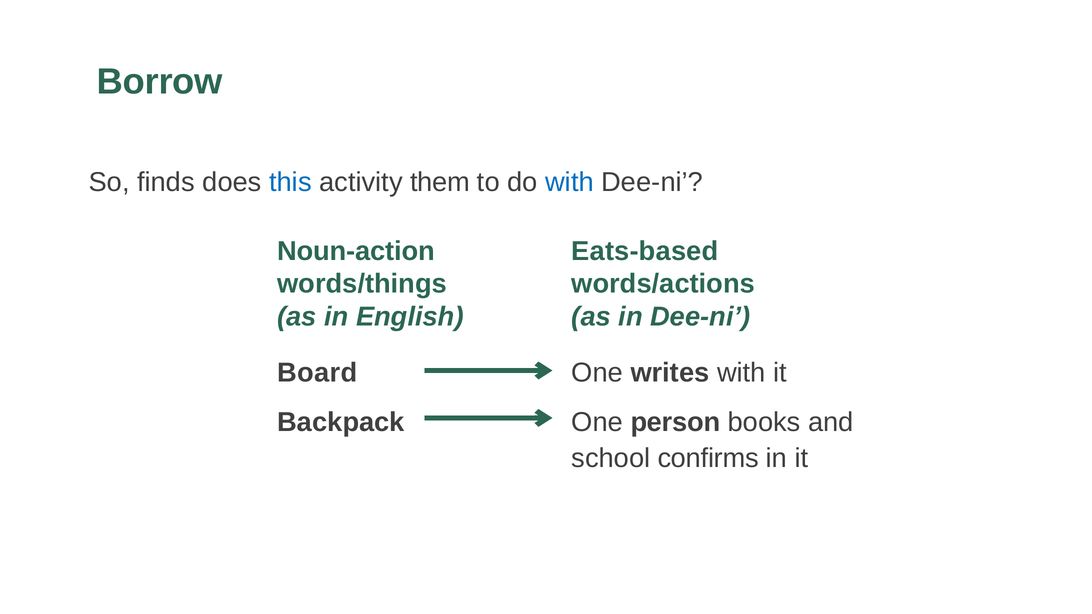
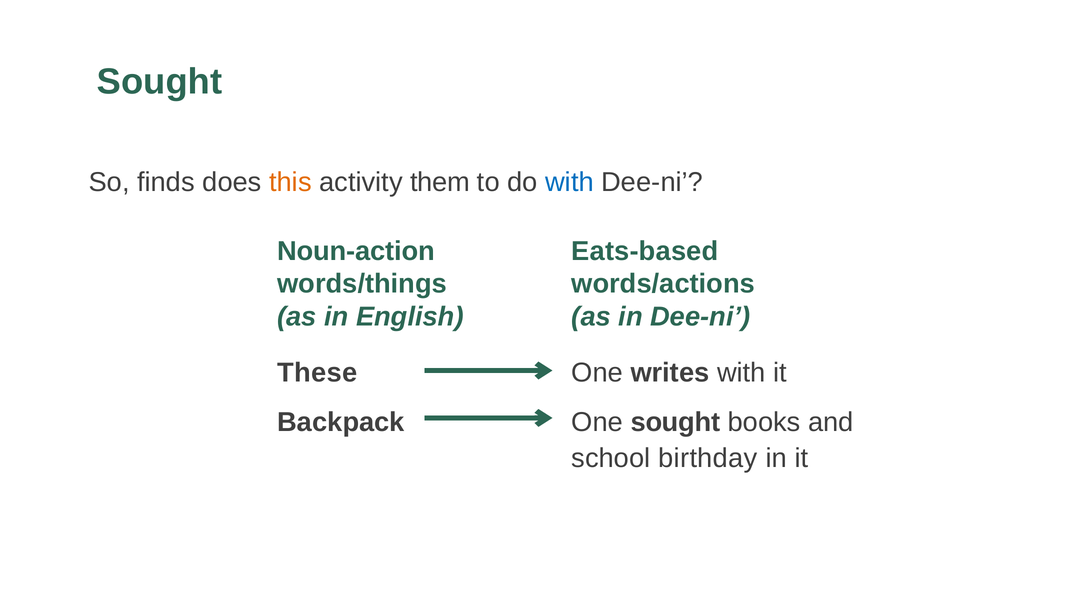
Borrow: Borrow -> Sought (160, 82)
this colour: blue -> orange (290, 182)
Board: Board -> These (317, 373)
One person: person -> sought (675, 422)
confirms: confirms -> birthday (708, 458)
